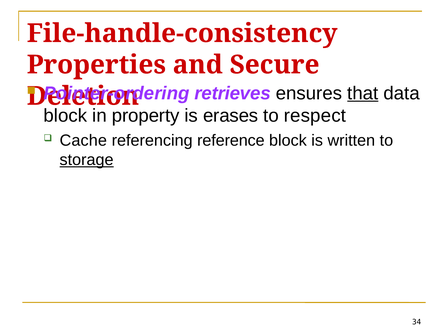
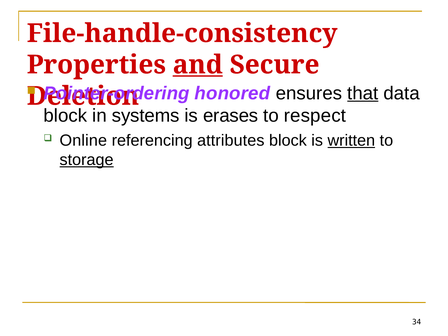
and underline: none -> present (198, 65)
retrieves: retrieves -> honored (232, 93)
property: property -> systems (146, 116)
Cache: Cache -> Online (83, 140)
reference: reference -> attributes (231, 140)
written underline: none -> present (351, 140)
